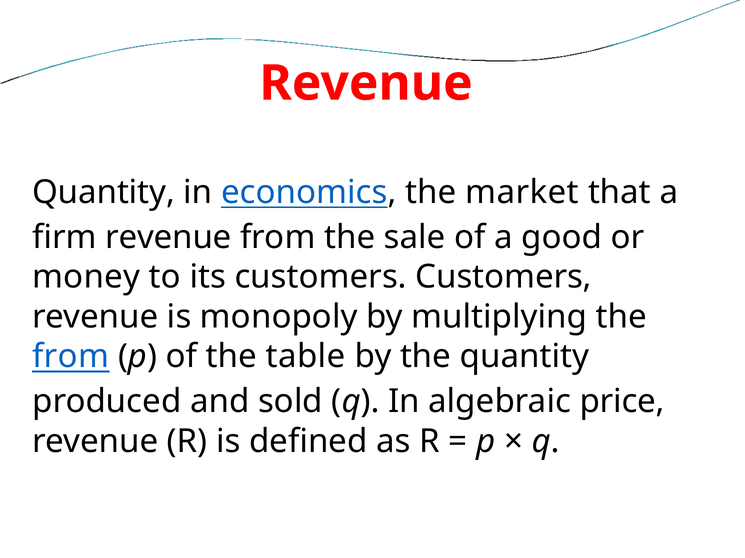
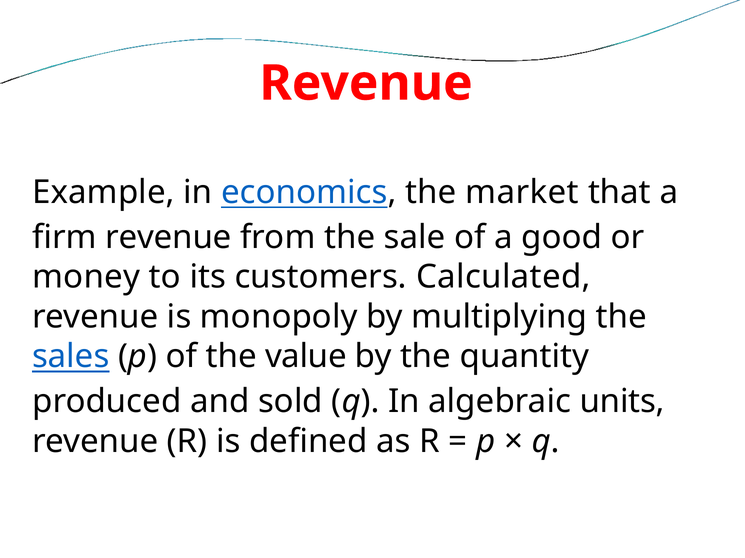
Quantity: Quantity -> Example (103, 193)
customers Customers: Customers -> Calculated (503, 277)
from: from -> sales (71, 357)
table: table -> value (306, 357)
price: price -> units (622, 402)
